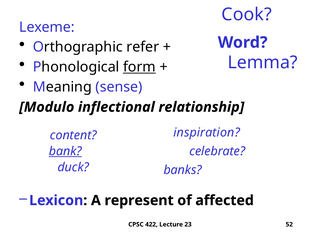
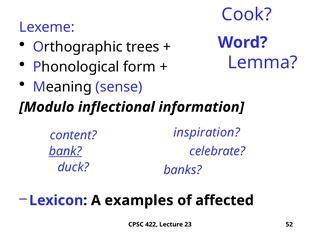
refer: refer -> trees (143, 47)
form underline: present -> none (139, 67)
relationship: relationship -> information (201, 107)
represent: represent -> examples (139, 200)
